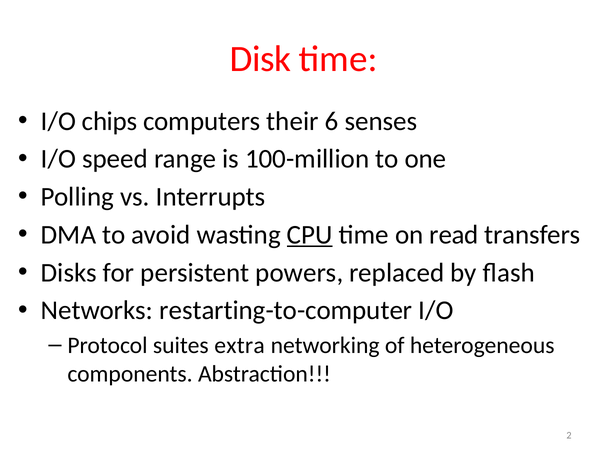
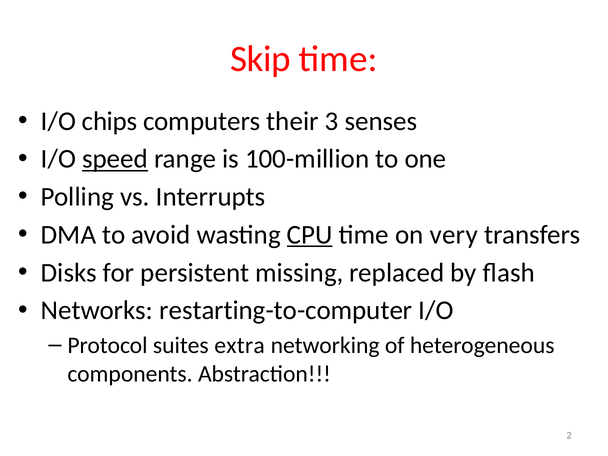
Disk: Disk -> Skip (260, 59)
6: 6 -> 3 (332, 121)
speed underline: none -> present (115, 159)
read: read -> very (454, 235)
powers: powers -> missing (299, 273)
